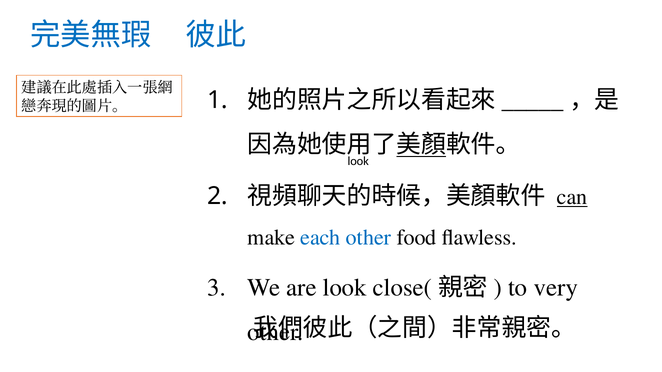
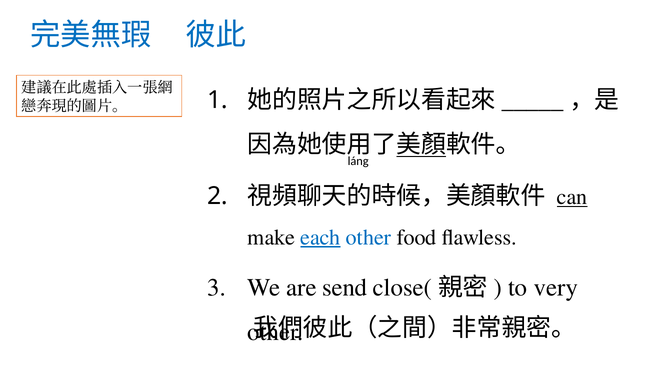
look: look -> láng (358, 161)
each underline: none -> present (320, 238)
are look: look -> send (345, 288)
